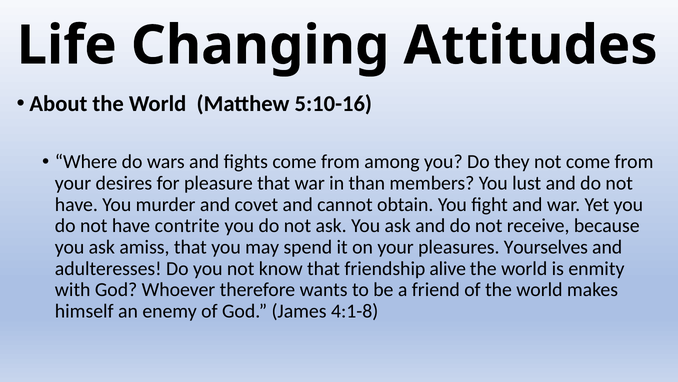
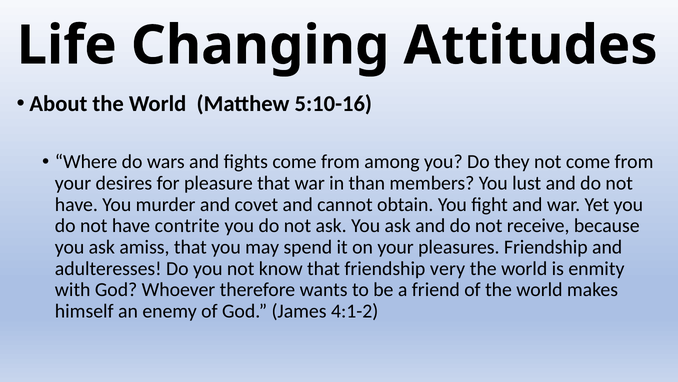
pleasures Yourselves: Yourselves -> Friendship (546, 247)
alive: alive -> very (448, 268)
4:1-8: 4:1-8 -> 4:1-2 (355, 311)
